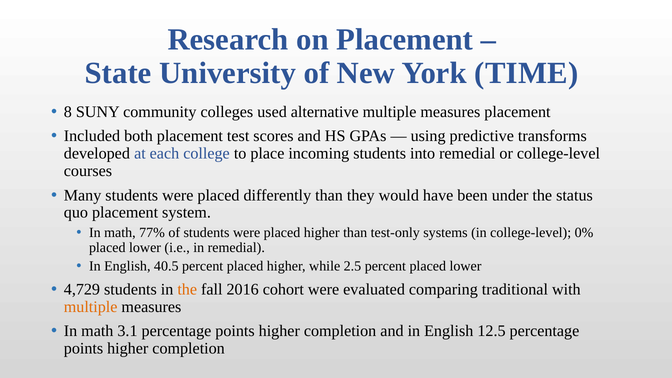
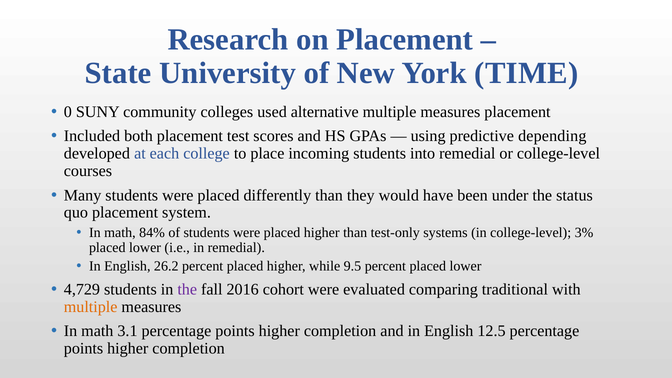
8: 8 -> 0 (68, 112)
transforms: transforms -> depending (552, 136)
77%: 77% -> 84% (152, 232)
0%: 0% -> 3% (584, 232)
40.5: 40.5 -> 26.2 (166, 266)
2.5: 2.5 -> 9.5 (352, 266)
the colour: orange -> purple (187, 289)
